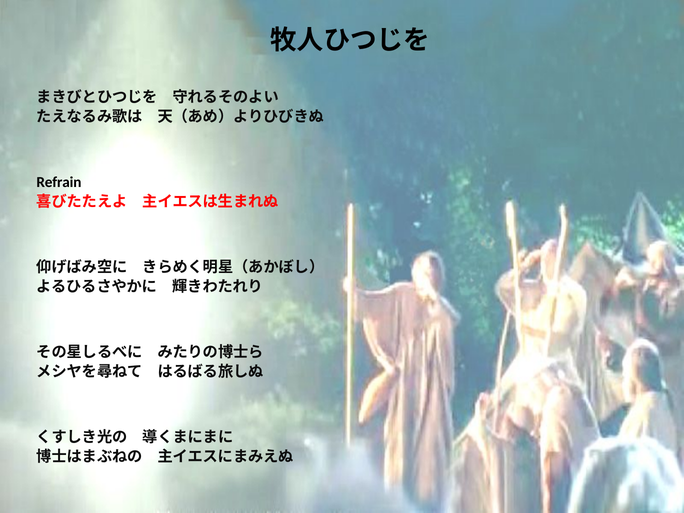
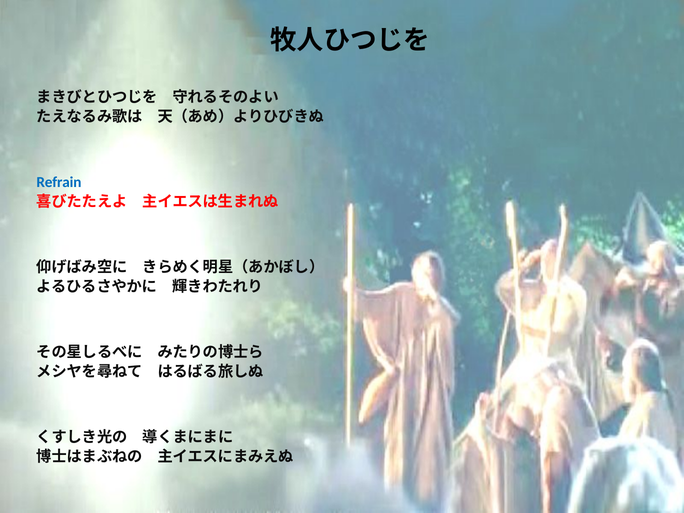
Refrain colour: black -> blue (59, 182)
